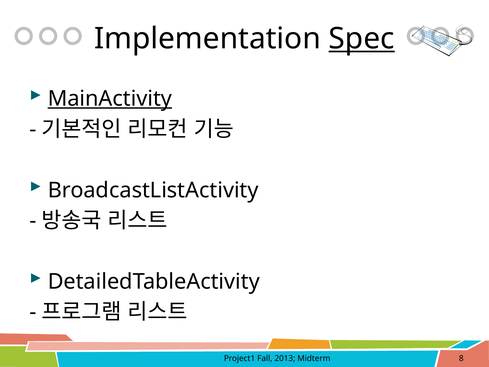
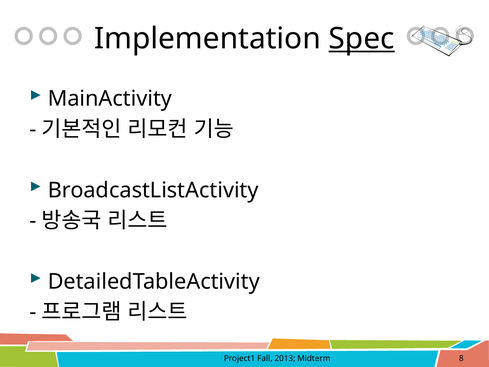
MainActivity underline: present -> none (110, 99)
